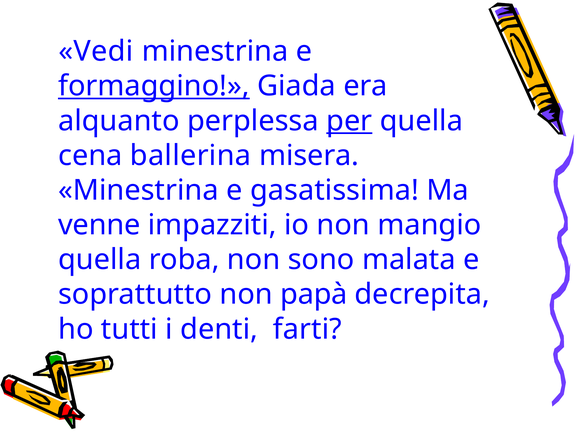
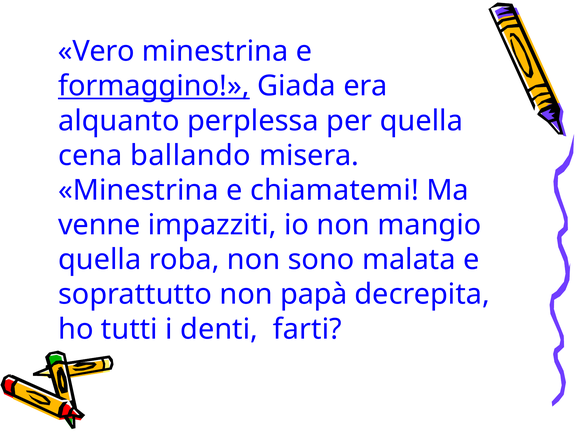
Vedi: Vedi -> Vero (96, 51)
per underline: present -> none (349, 121)
ballerina: ballerina -> ballando (191, 156)
gasatissima: gasatissima -> chiamatemi (334, 190)
